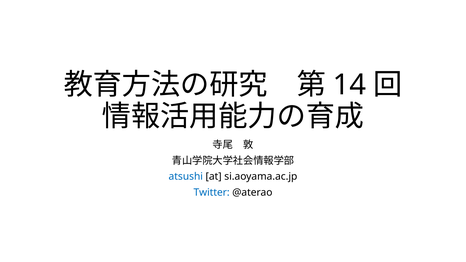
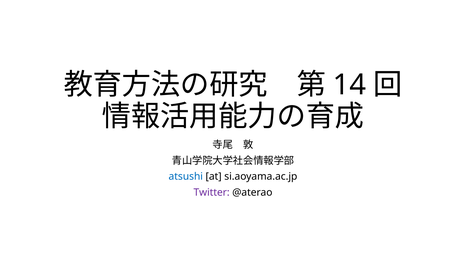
Twitter colour: blue -> purple (212, 192)
